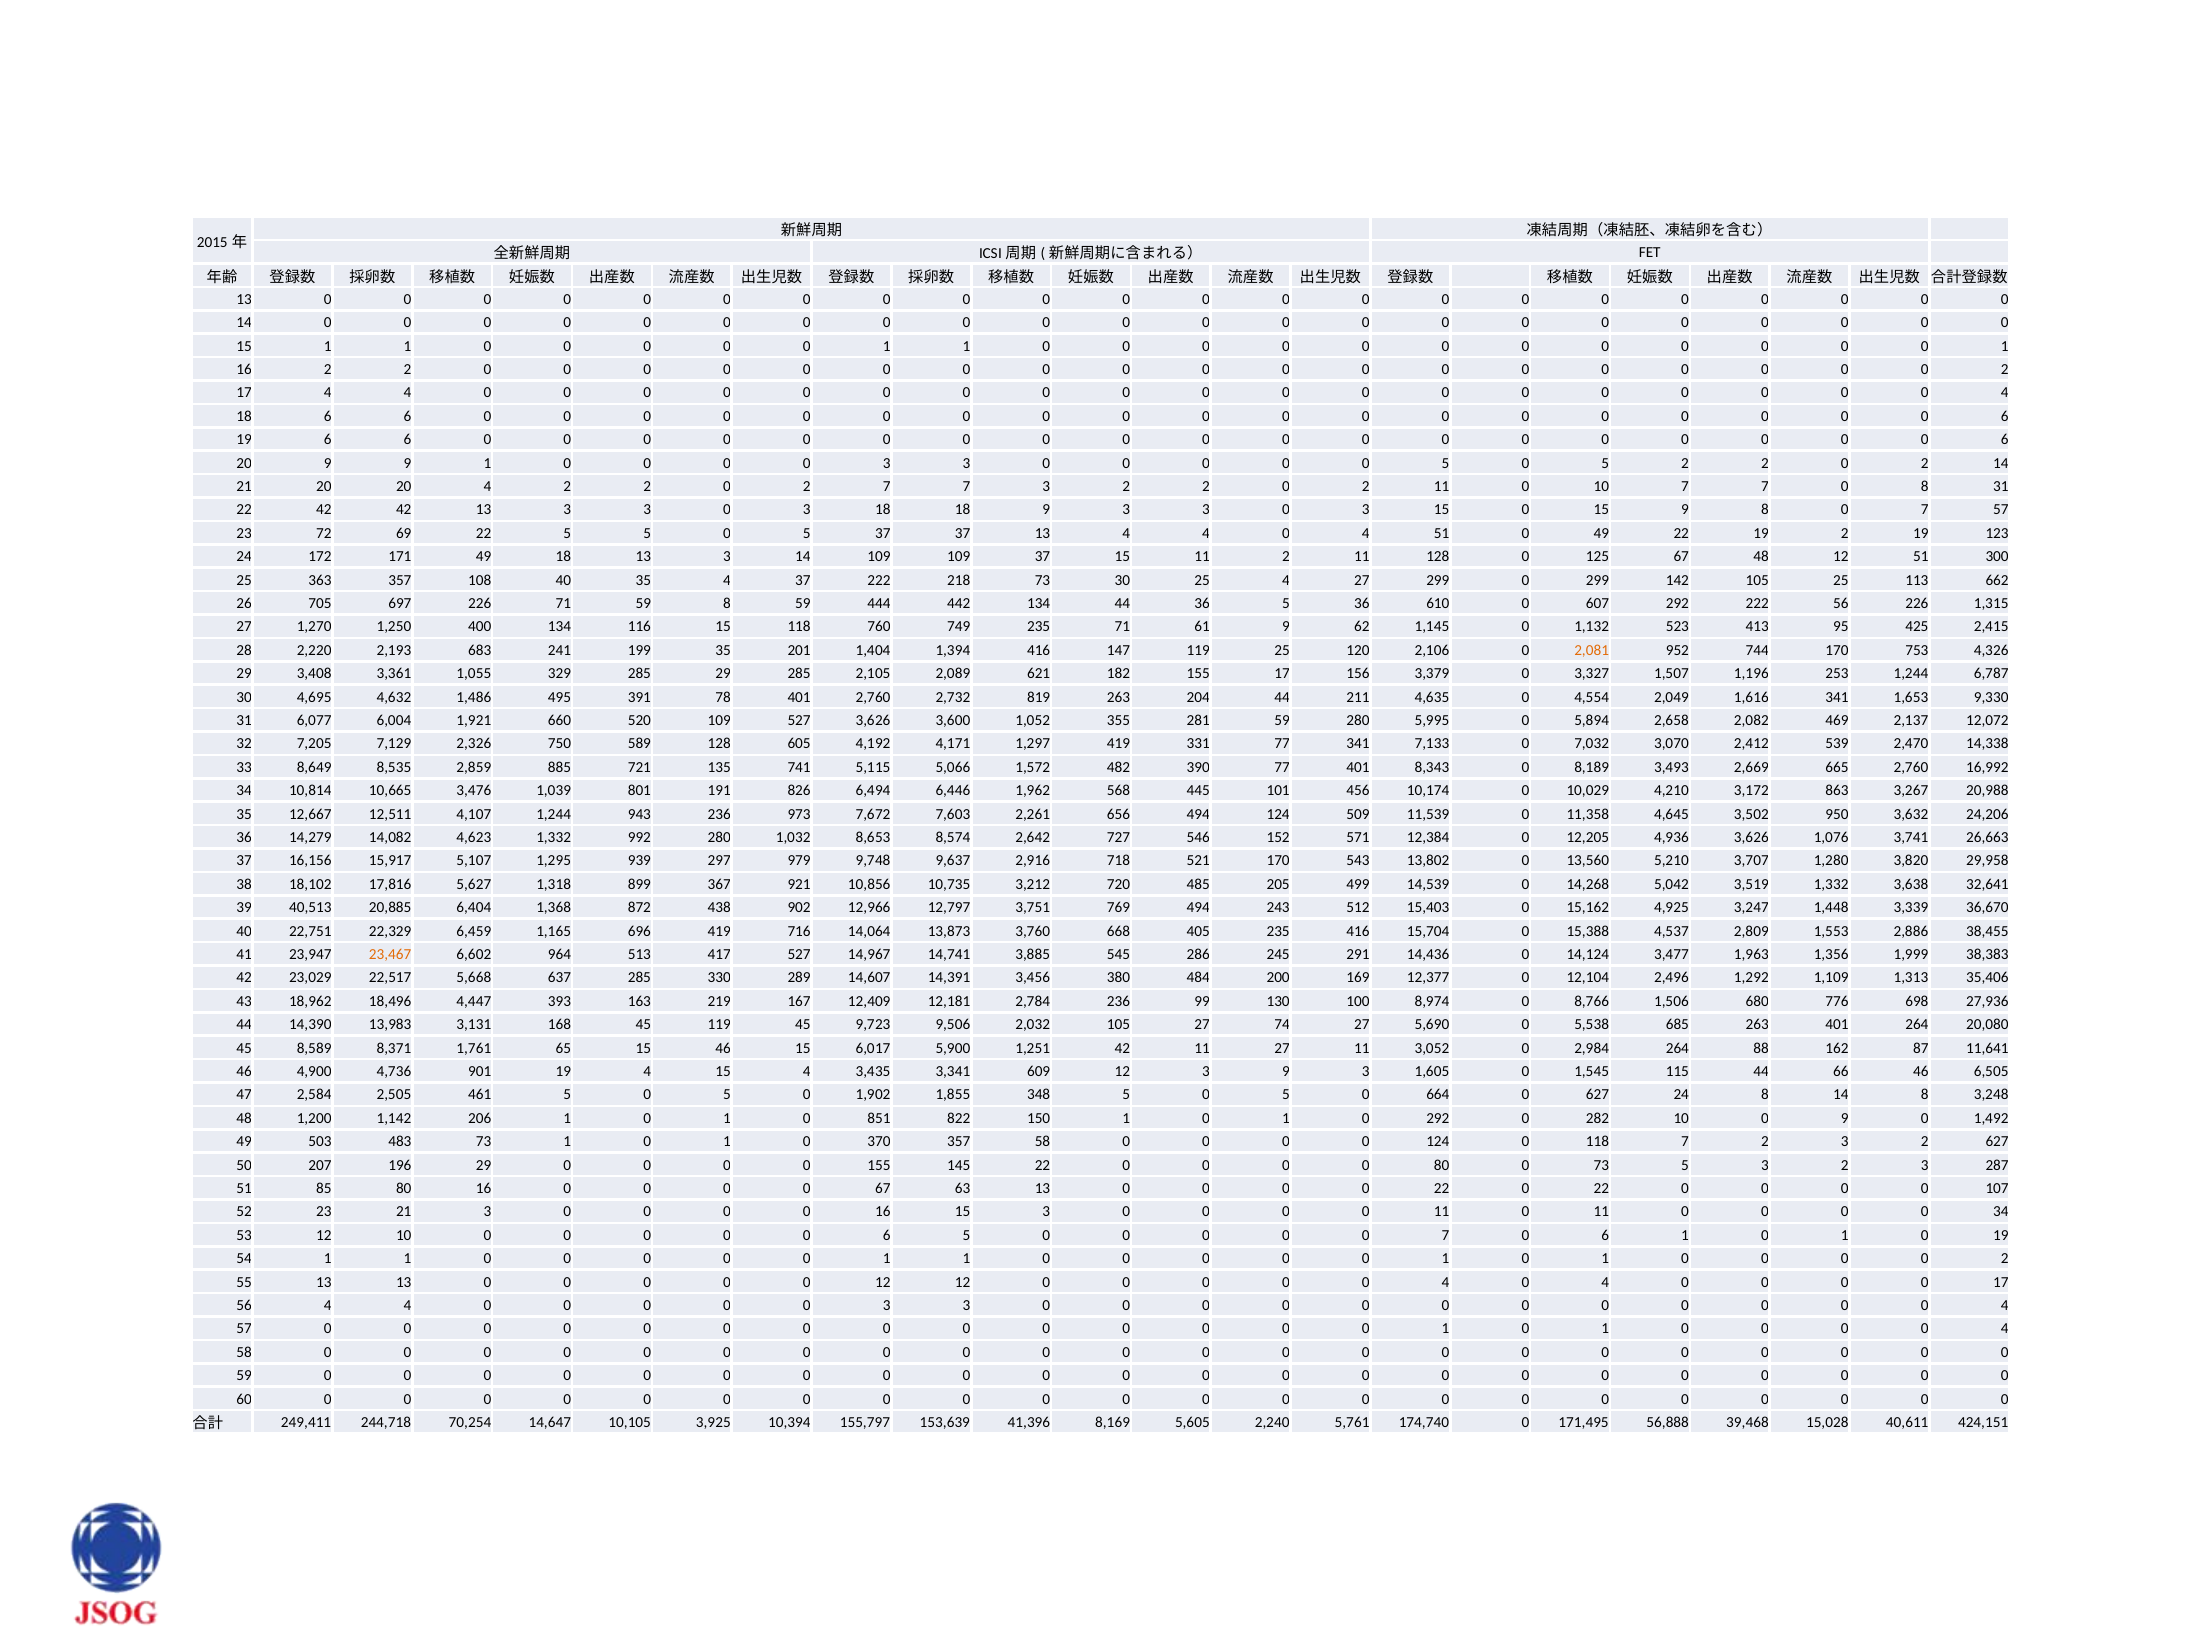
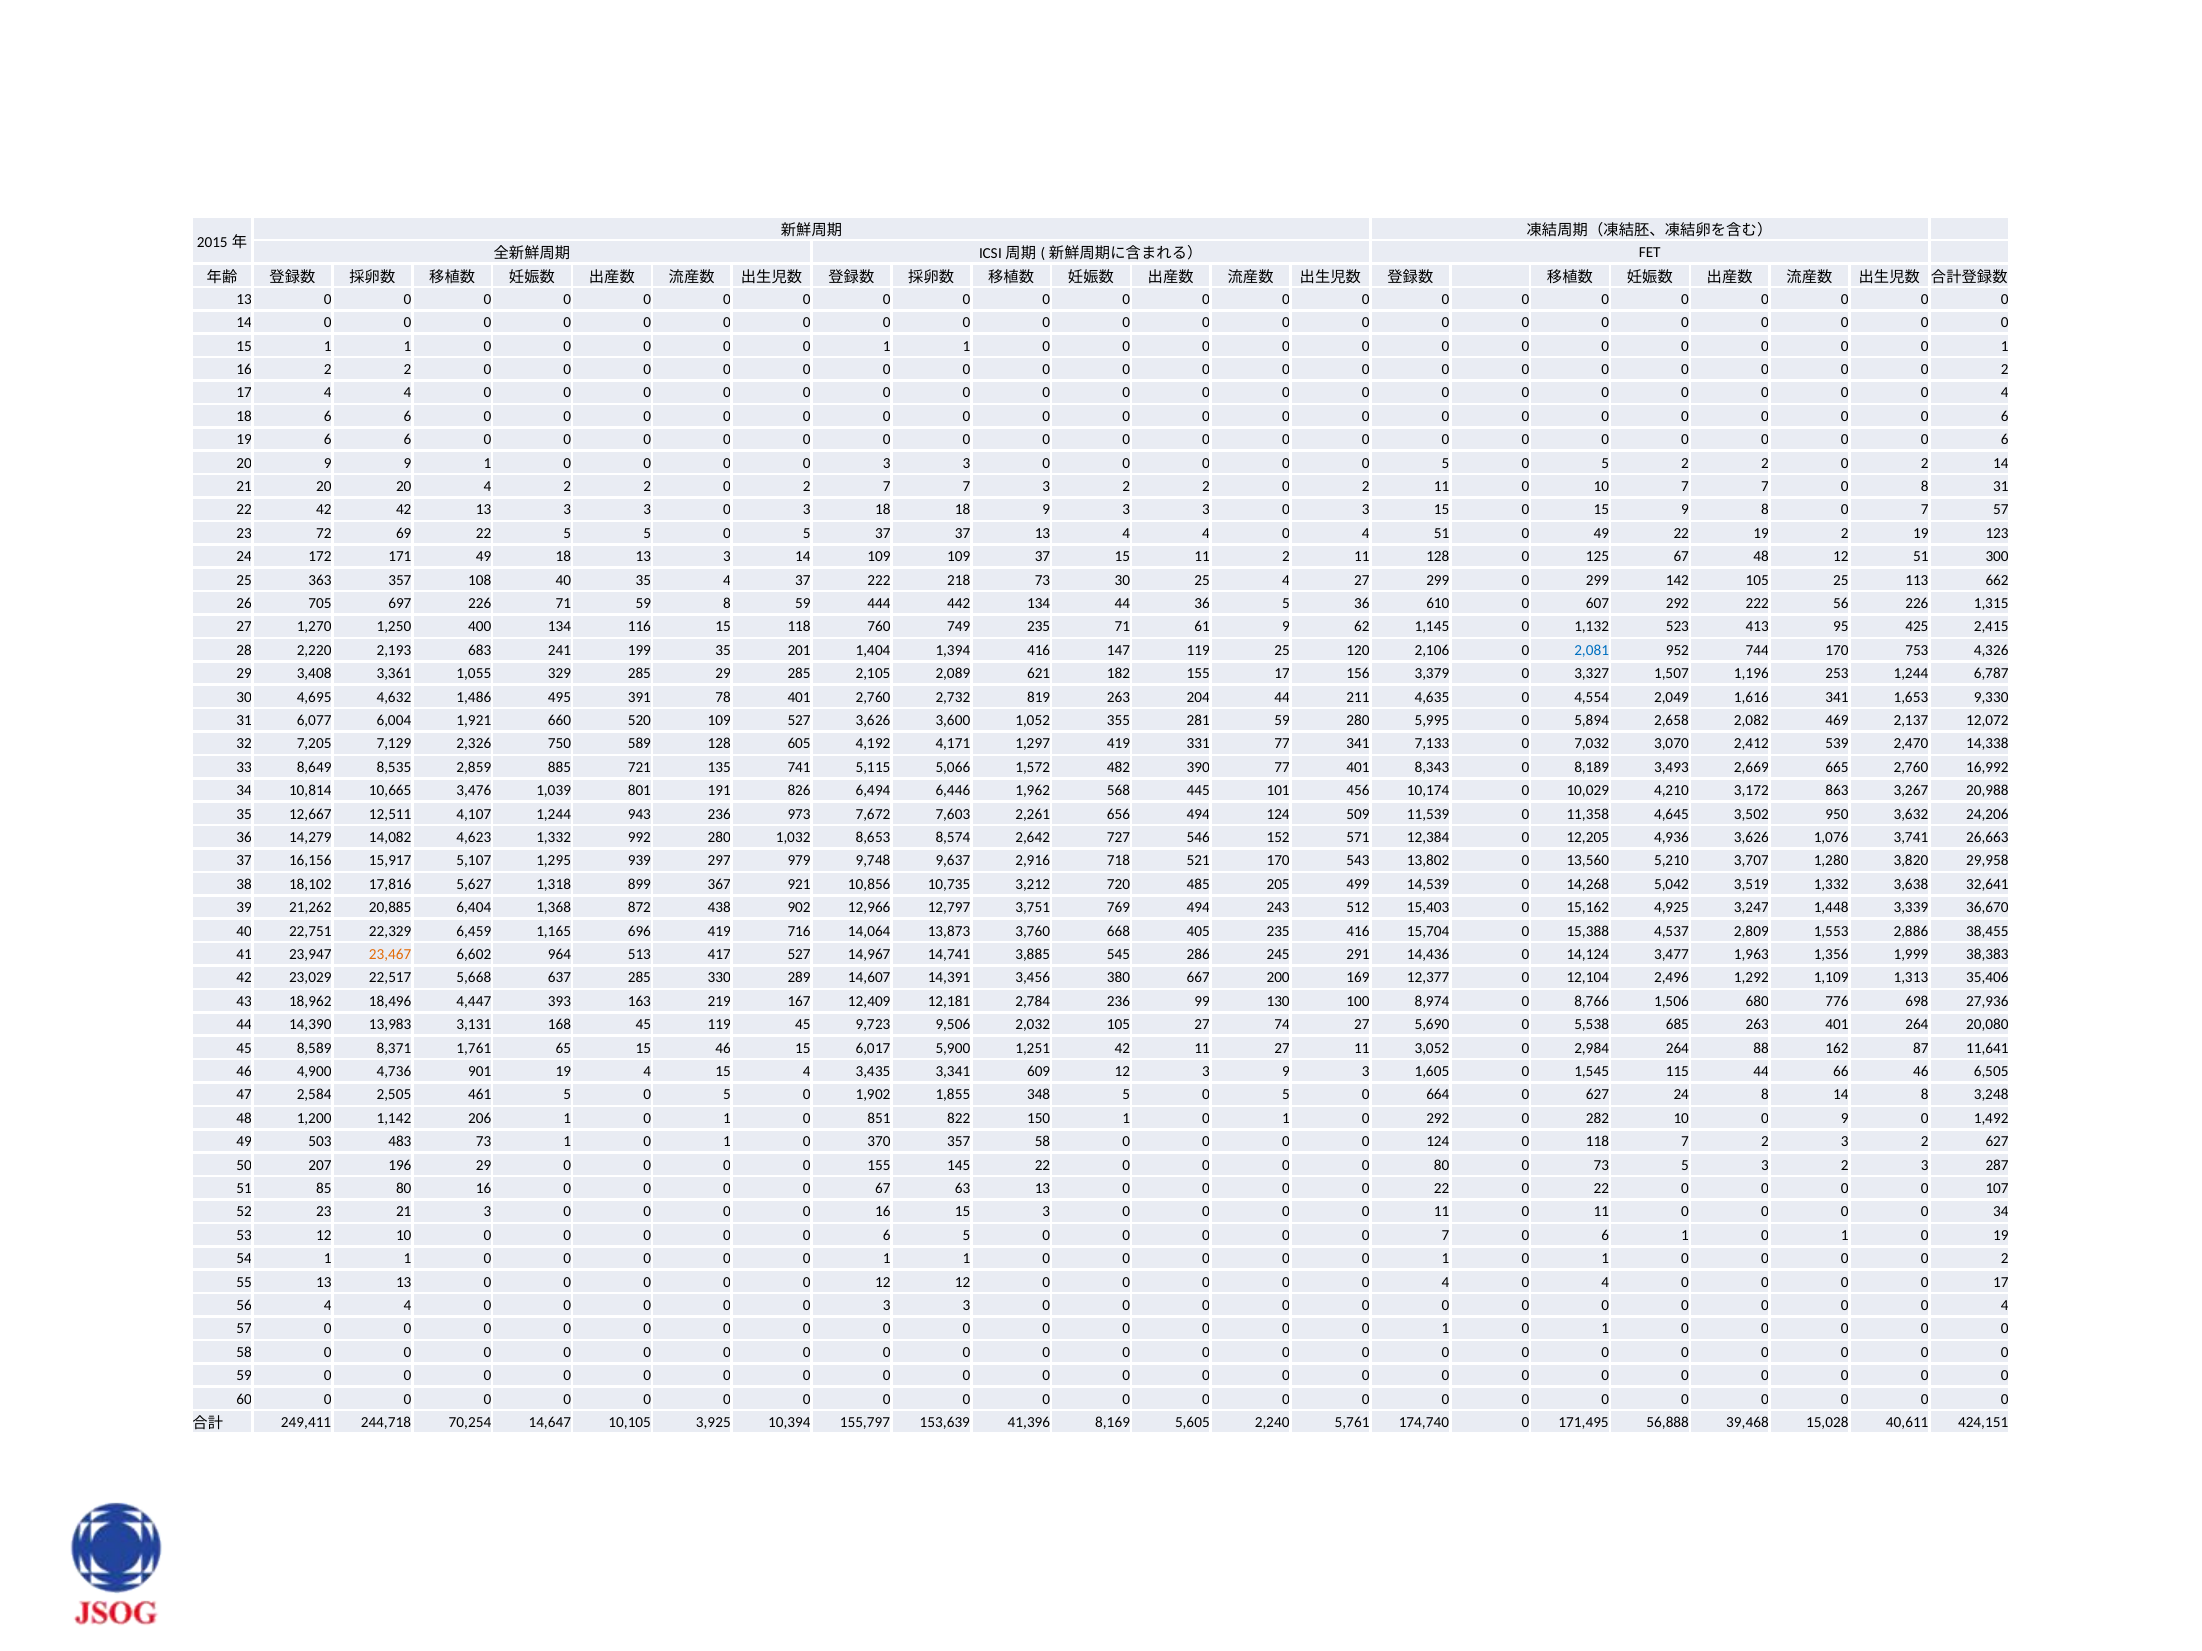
2,081 colour: orange -> blue (1592, 650)
40,513: 40,513 -> 21,262 (310, 908)
484: 484 -> 667 (1198, 978)
4: 4 -> 0 (2005, 1329)
